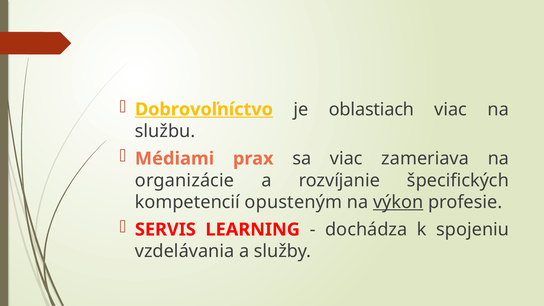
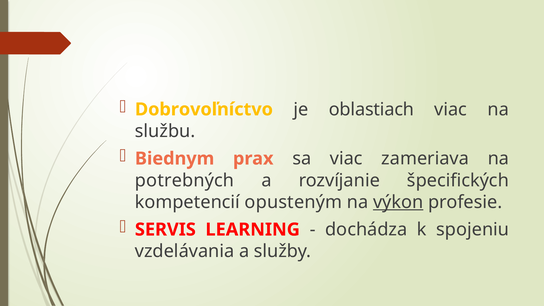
Dobrovoľníctvo underline: present -> none (204, 109)
Médiami: Médiami -> Biednym (175, 159)
organizácie: organizácie -> potrebných (185, 180)
